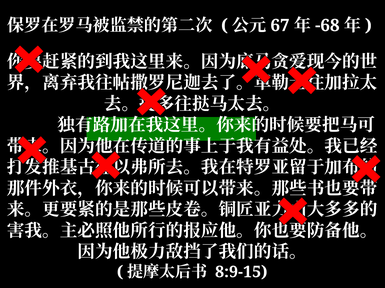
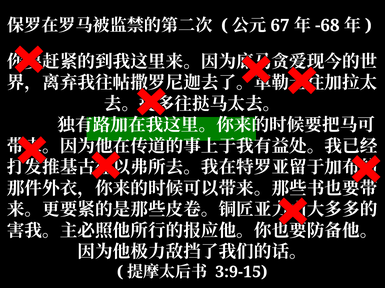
8:9-15: 8:9-15 -> 3:9-15 (241, 273)
